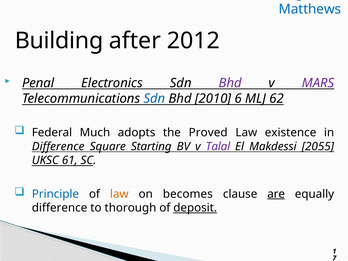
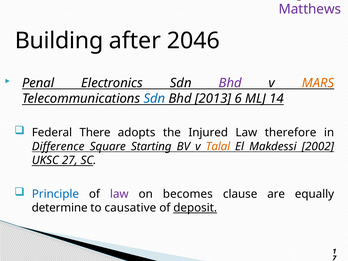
Matthews colour: blue -> purple (310, 9)
2012: 2012 -> 2046 (193, 41)
MARS colour: purple -> orange (318, 83)
2010: 2010 -> 2013 (213, 99)
62: 62 -> 14 (277, 99)
Much: Much -> There (95, 133)
Proved: Proved -> Injured (208, 133)
existence: existence -> therefore (291, 133)
Talal colour: purple -> orange (218, 146)
2055: 2055 -> 2002 (318, 146)
61: 61 -> 27 (70, 160)
law colour: orange -> purple (119, 194)
are underline: present -> none (276, 194)
difference: difference -> determine (60, 208)
thorough: thorough -> causative (130, 208)
